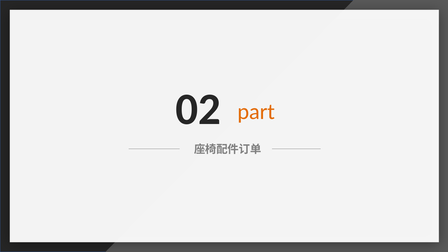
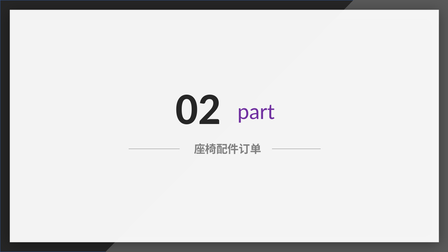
part colour: orange -> purple (256, 112)
